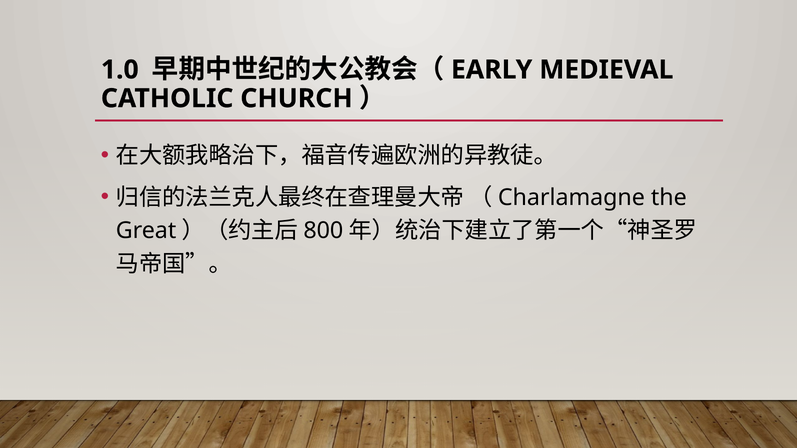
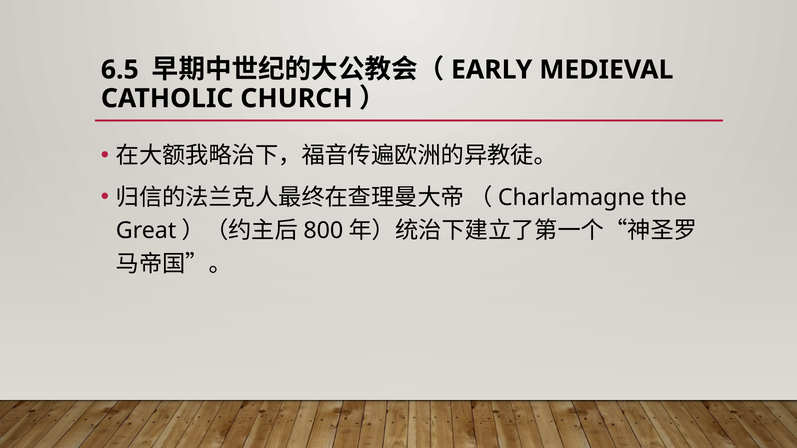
1.0: 1.0 -> 6.5 (120, 70)
